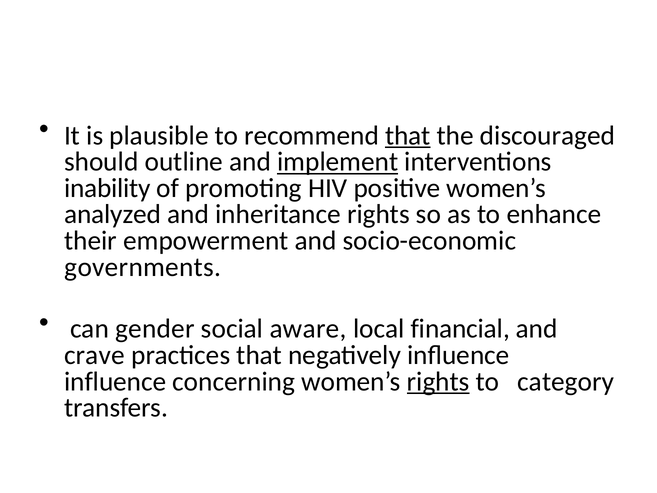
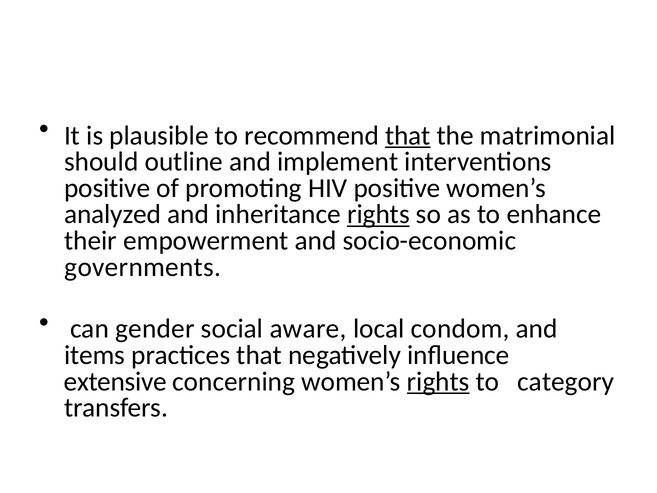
discouraged: discouraged -> matrimonial (548, 136)
implement underline: present -> none (338, 162)
inability: inability -> positive (107, 188)
rights underline: none -> present (378, 214)
financial: financial -> condom (460, 329)
crave: crave -> items (95, 355)
influence: influence -> extensive (115, 381)
